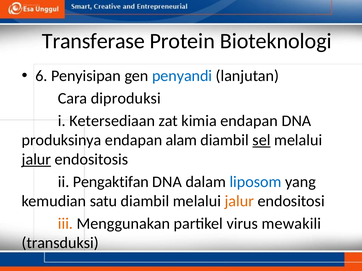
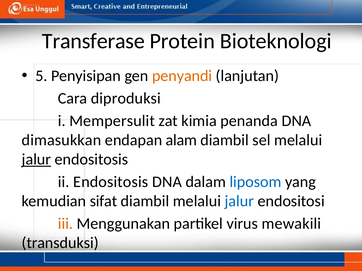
6: 6 -> 5 (41, 76)
penyandi colour: blue -> orange (182, 76)
Ketersediaan: Ketersediaan -> Mempersulit (112, 121)
kimia endapan: endapan -> penanda (249, 121)
produksinya: produksinya -> dimasukkan (61, 140)
sel underline: present -> none (261, 140)
ii Pengaktifan: Pengaktifan -> Endositosis (111, 182)
satu: satu -> sifat (103, 201)
jalur colour: orange -> blue (239, 201)
